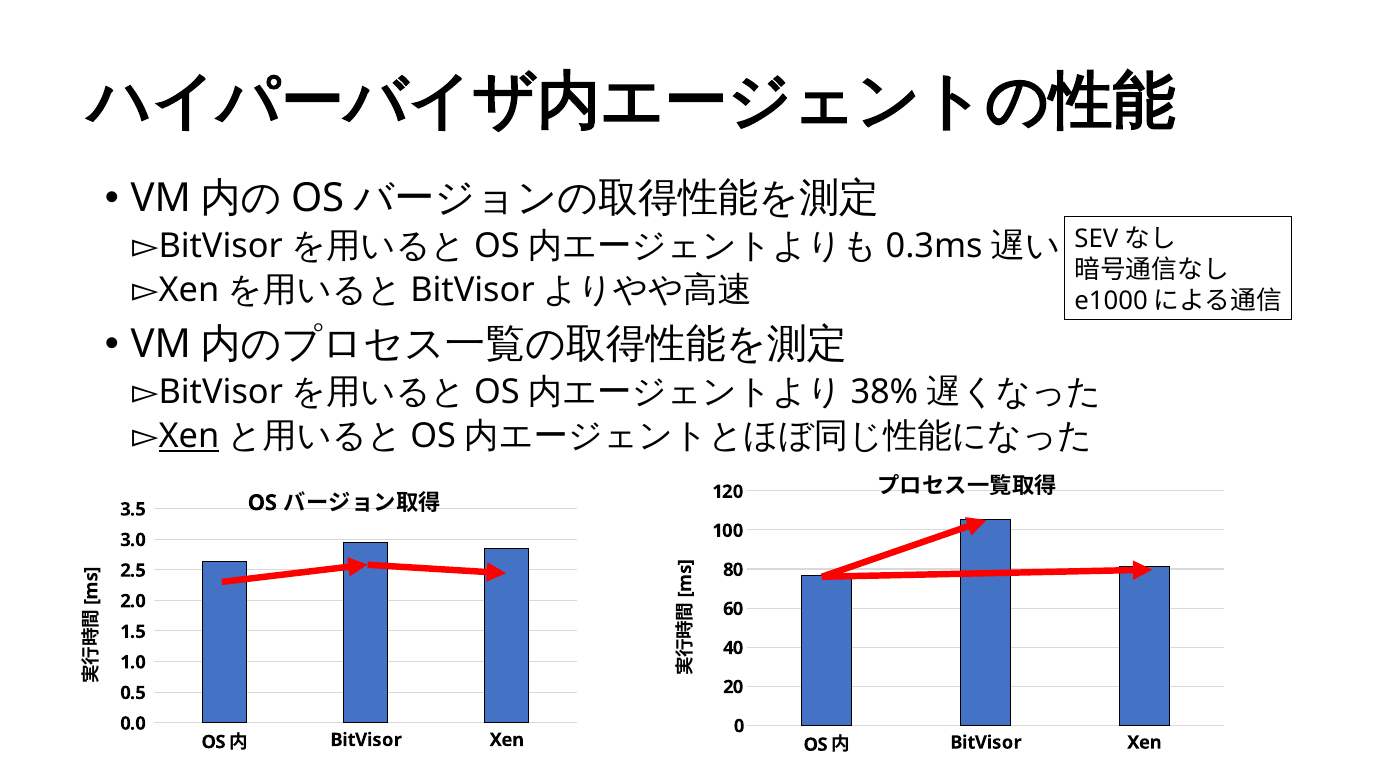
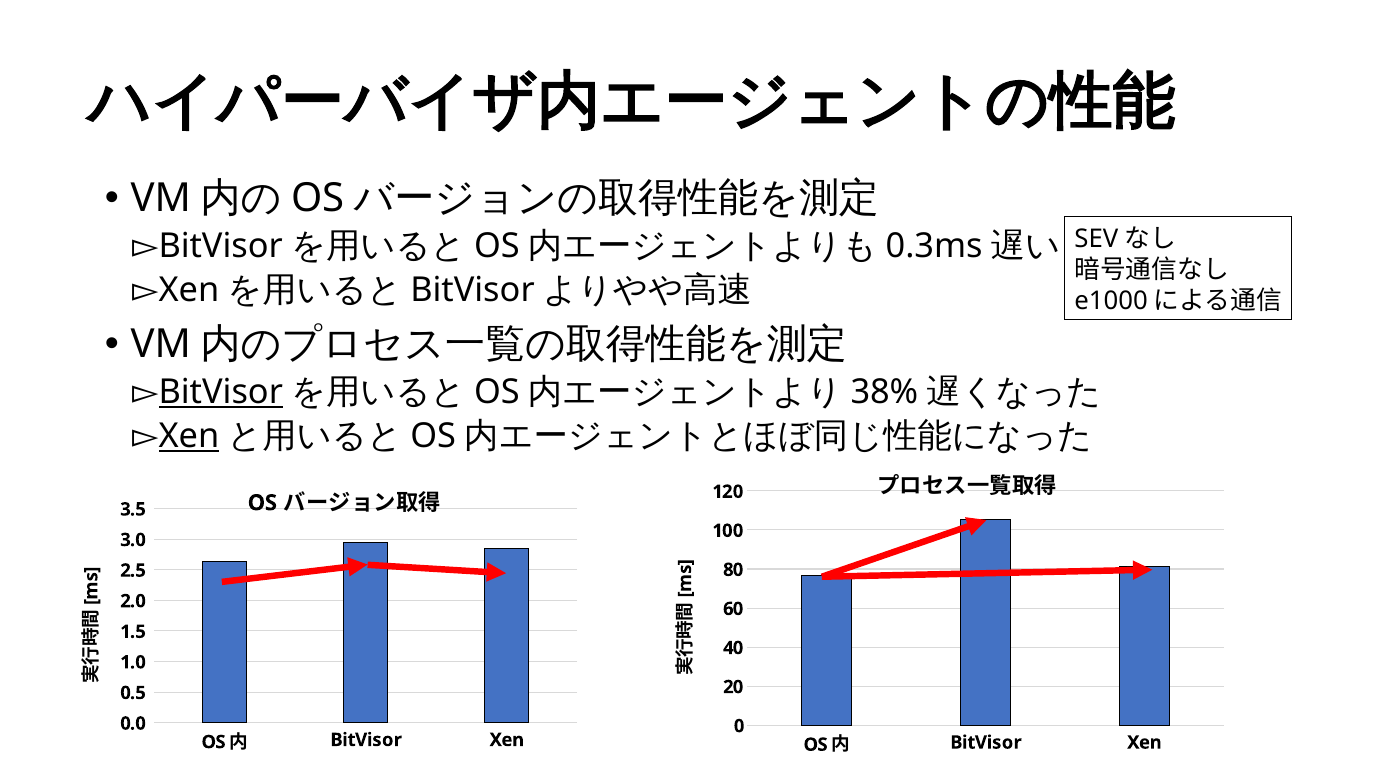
BitVisor underline: none -> present (221, 392)
